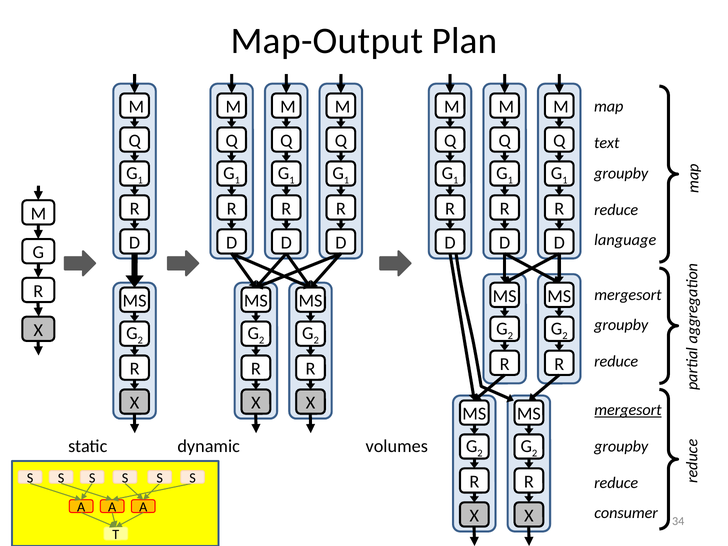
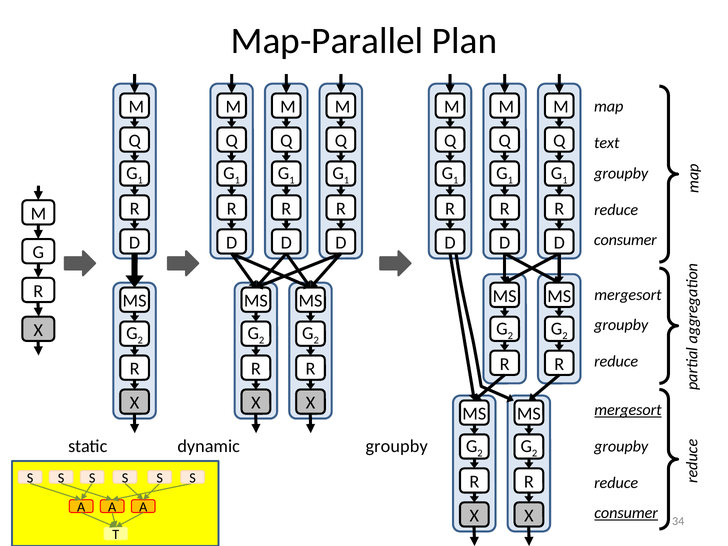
Map-Output: Map-Output -> Map-Parallel (327, 41)
language: language -> consumer (625, 240)
volumes: volumes -> groupby (397, 446)
consumer underline: none -> present (626, 513)
